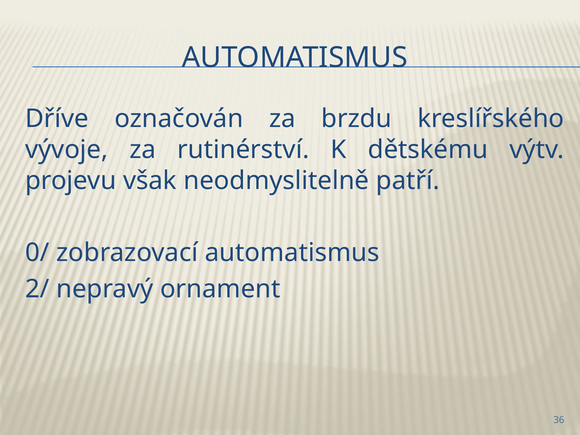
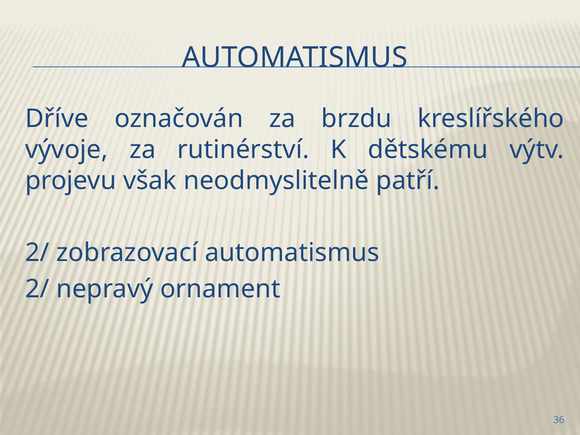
0/: 0/ -> 2/ (37, 253)
